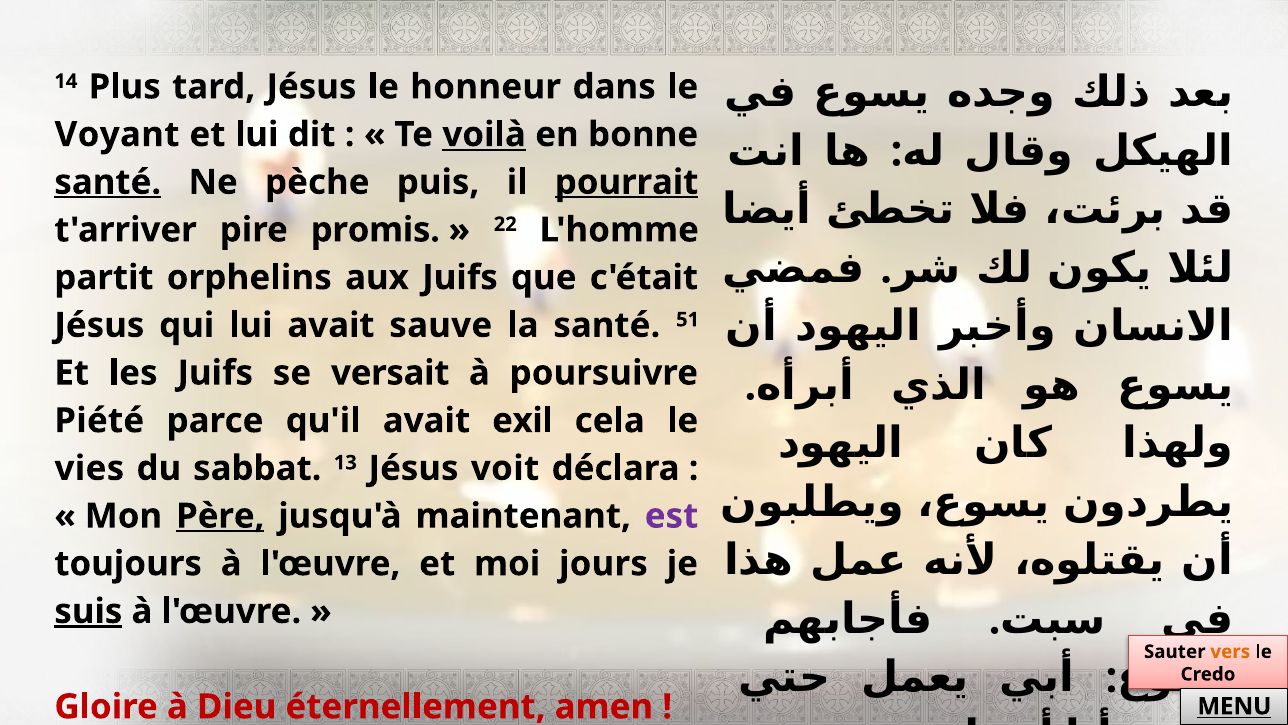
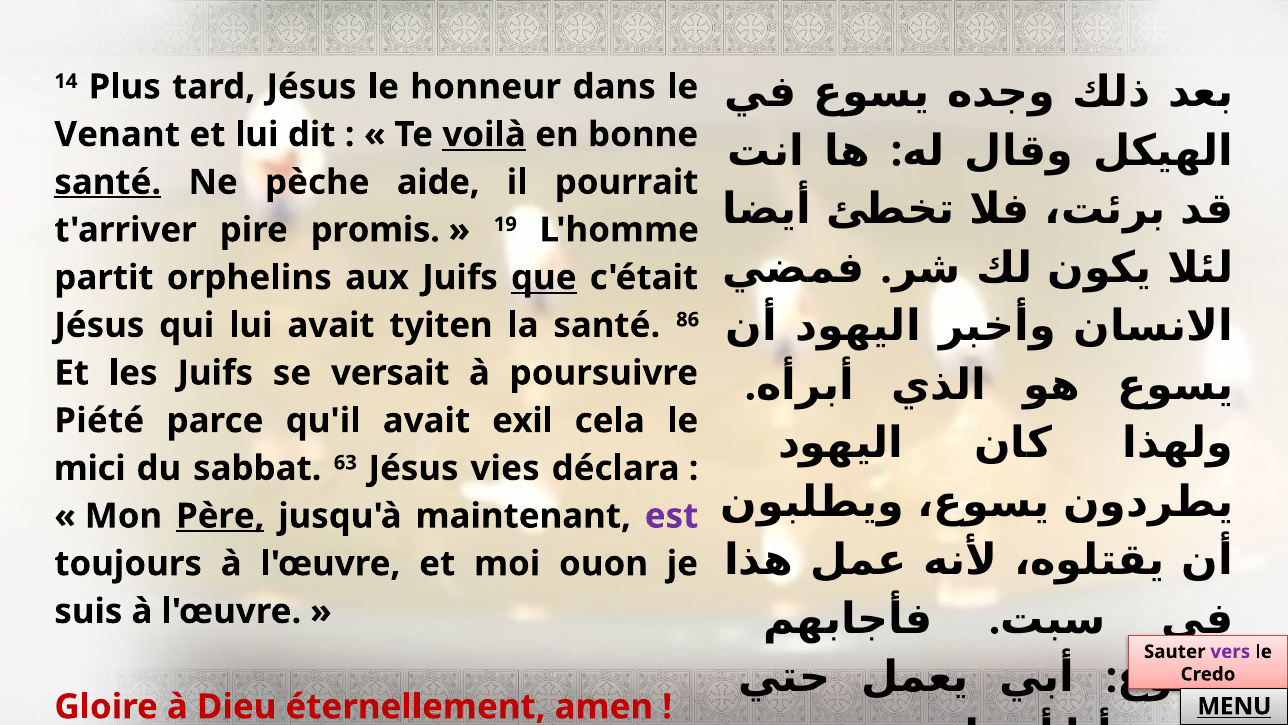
Voyant: Voyant -> Venant (117, 134)
puis: puis -> aide (438, 182)
pourrait underline: present -> none (627, 182)
22: 22 -> 19 (505, 224)
que underline: none -> present (544, 277)
sauve: sauve -> tyiten (441, 325)
51: 51 -> 86 (688, 319)
vies: vies -> mici (90, 468)
13: 13 -> 63 (345, 462)
voit: voit -> vies (505, 468)
jours: jours -> ouon (604, 563)
suis underline: present -> none (88, 611)
vers colour: orange -> purple (1230, 651)
